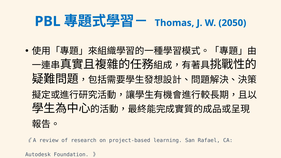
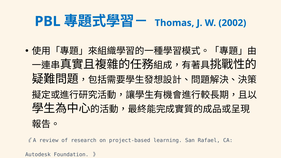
2050: 2050 -> 2002 (232, 23)
